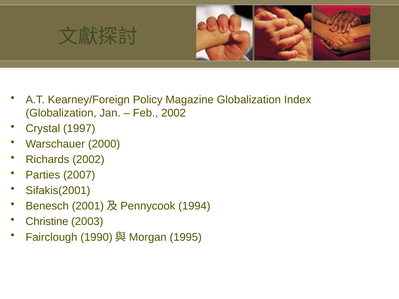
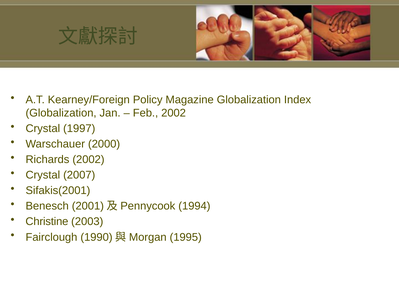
Parties: Parties -> Crystal (43, 175)
